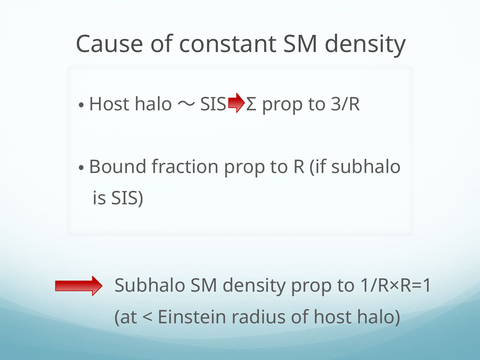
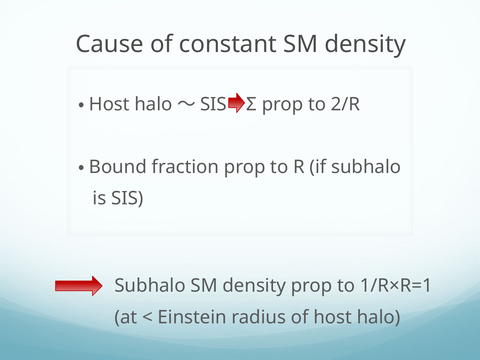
3/R: 3/R -> 2/R (346, 104)
